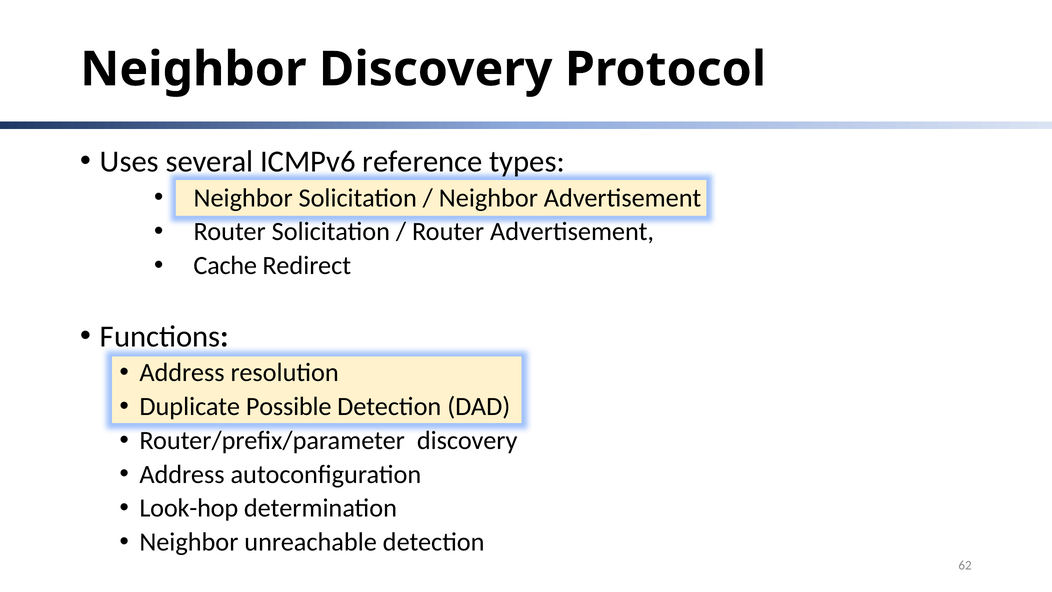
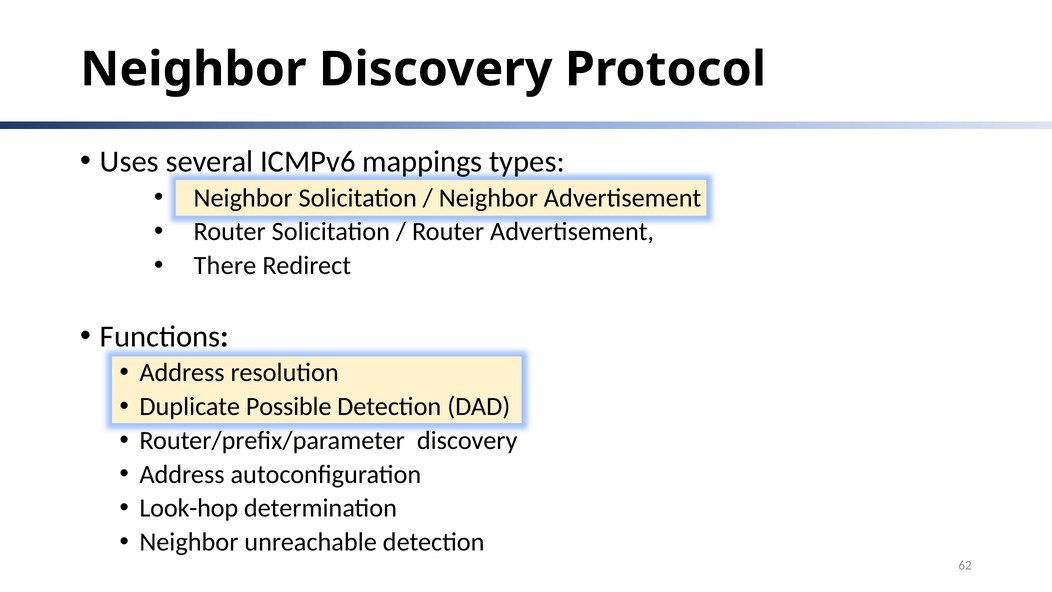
reference: reference -> mappings (422, 161)
Cache: Cache -> There (225, 265)
